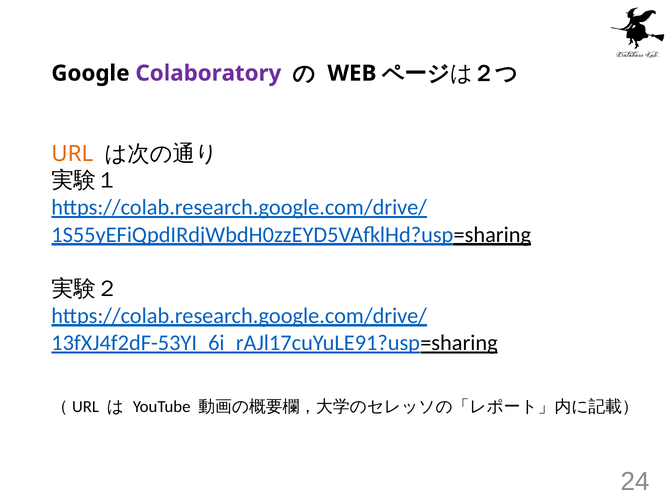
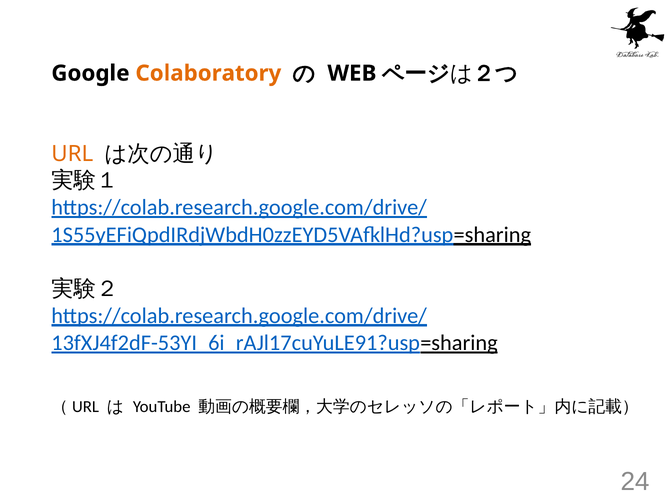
Colaboratory colour: purple -> orange (208, 73)
